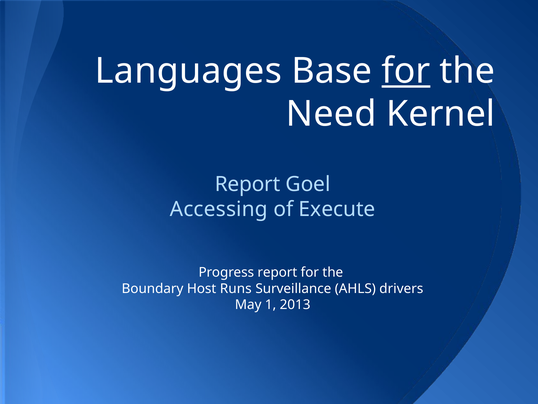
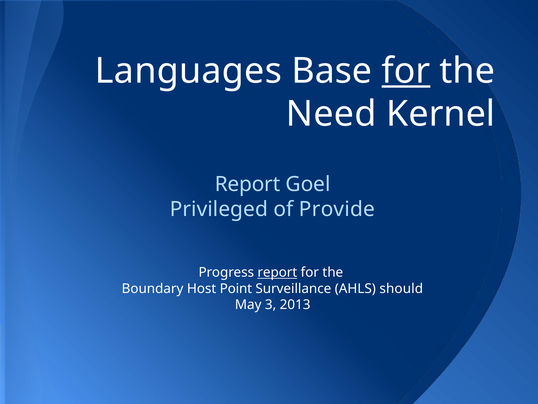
Accessing: Accessing -> Privileged (219, 209)
Execute: Execute -> Provide (337, 209)
report underline: none -> present (277, 272)
Runs: Runs -> Point (236, 288)
drivers: drivers -> should (401, 288)
1: 1 -> 3 (271, 304)
